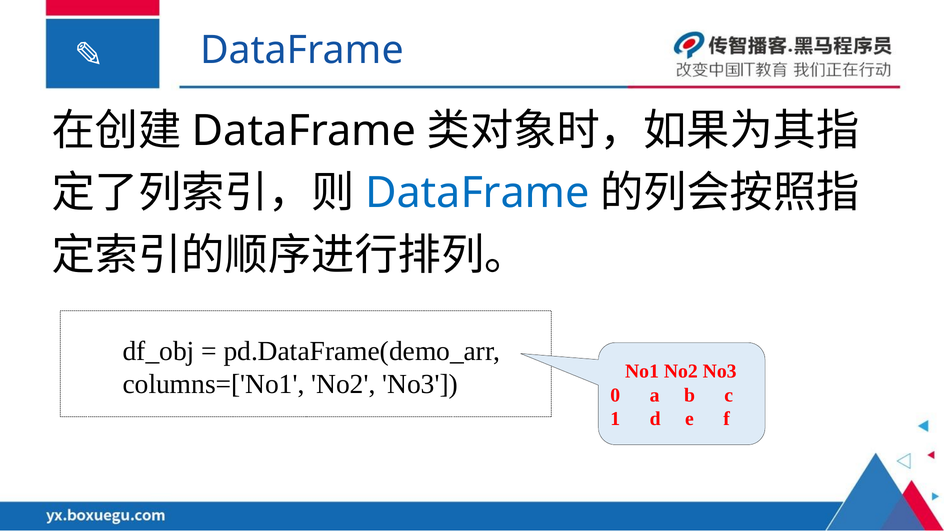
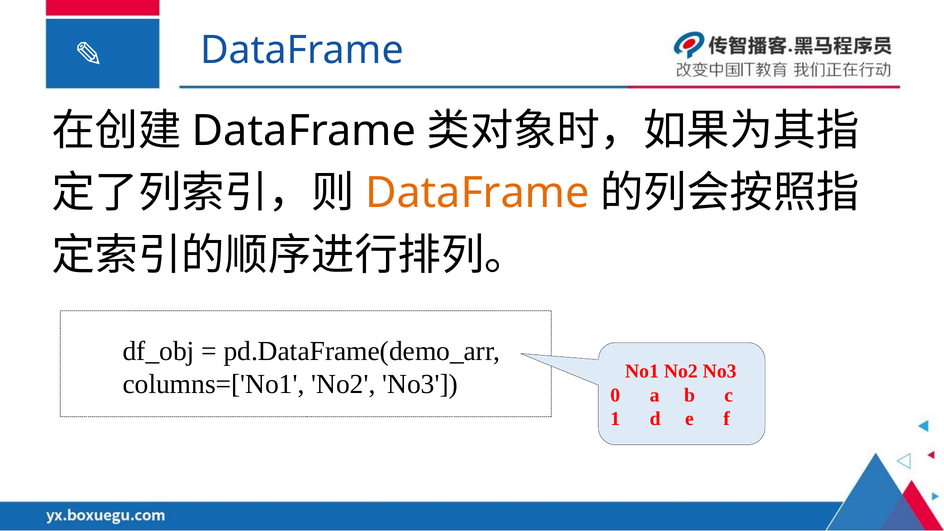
DataFrame colour: blue -> orange (477, 193)
